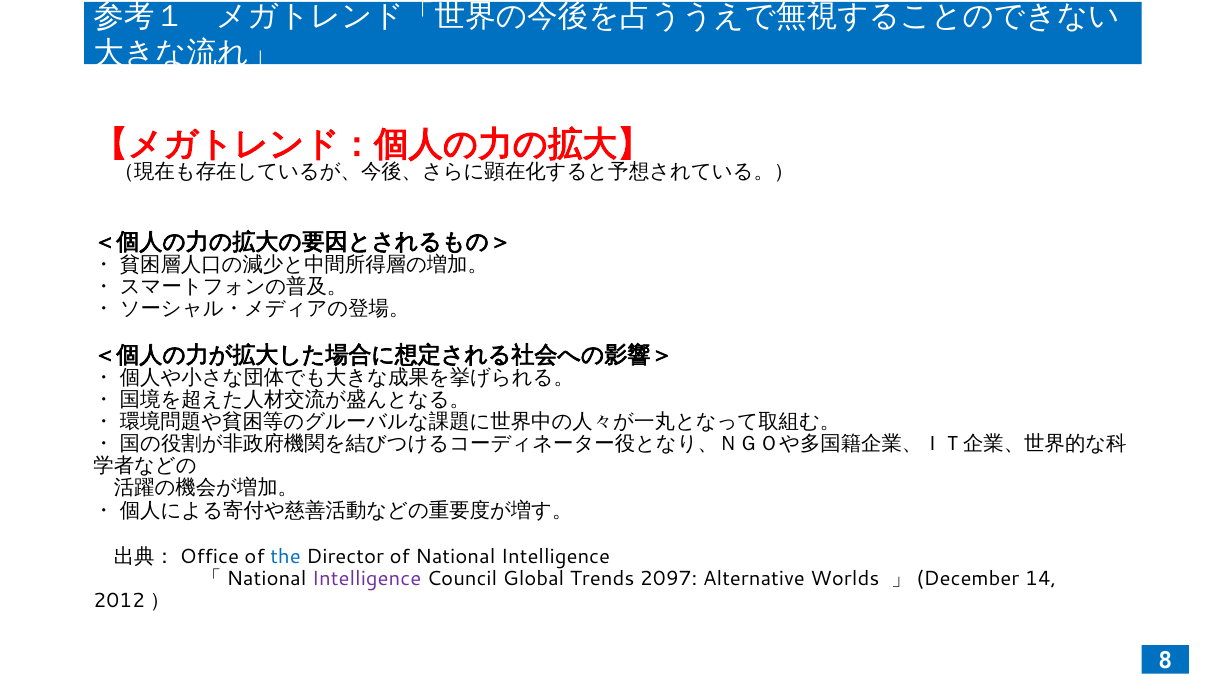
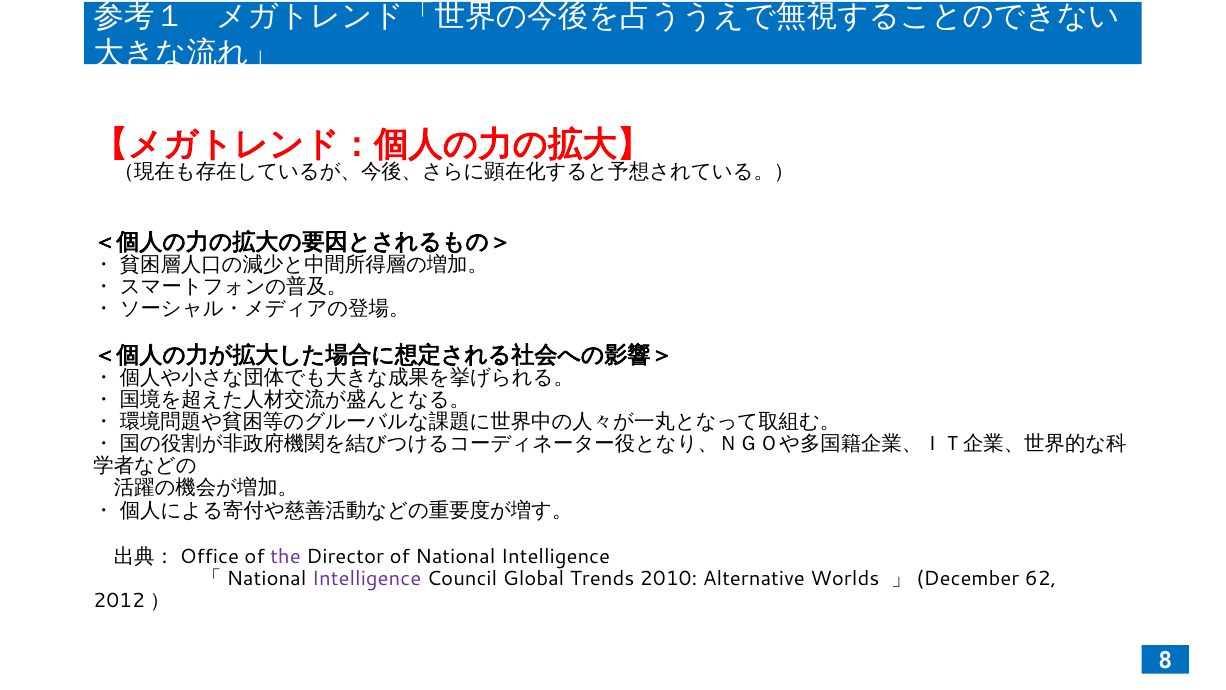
the colour: blue -> purple (286, 557)
2097: 2097 -> 2010 (669, 579)
14: 14 -> 62 (1041, 579)
